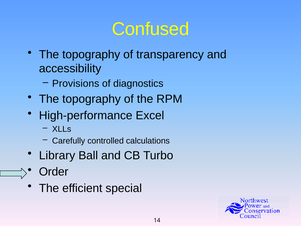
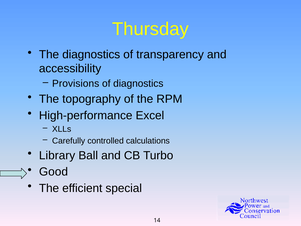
Confused: Confused -> Thursday (150, 29)
topography: topography -> diagnostics (91, 54)
Order: Order -> Good (53, 172)
